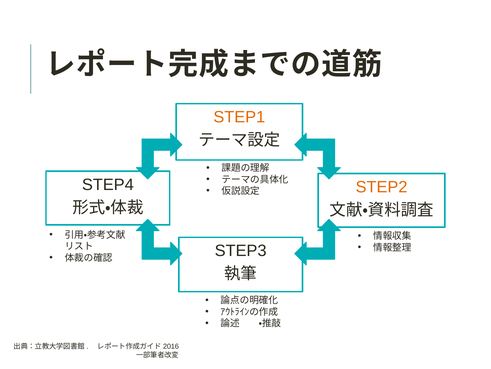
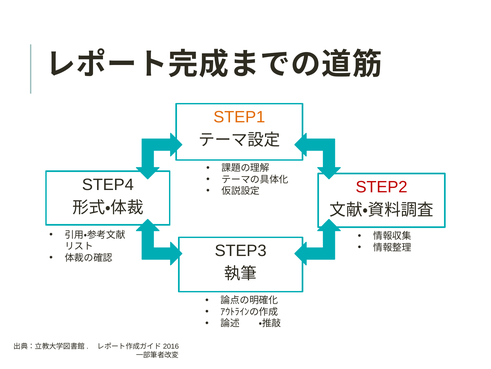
STEP2 colour: orange -> red (382, 187)
